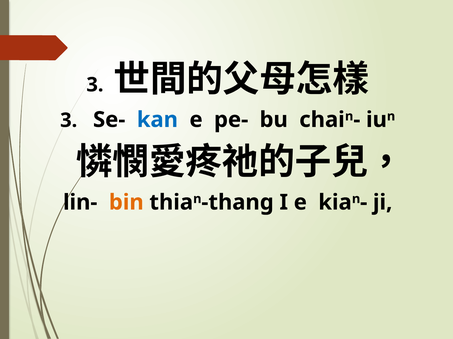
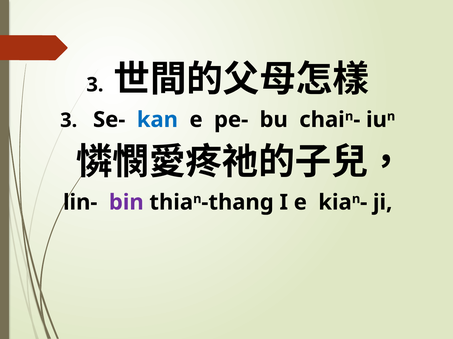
bin colour: orange -> purple (126, 203)
